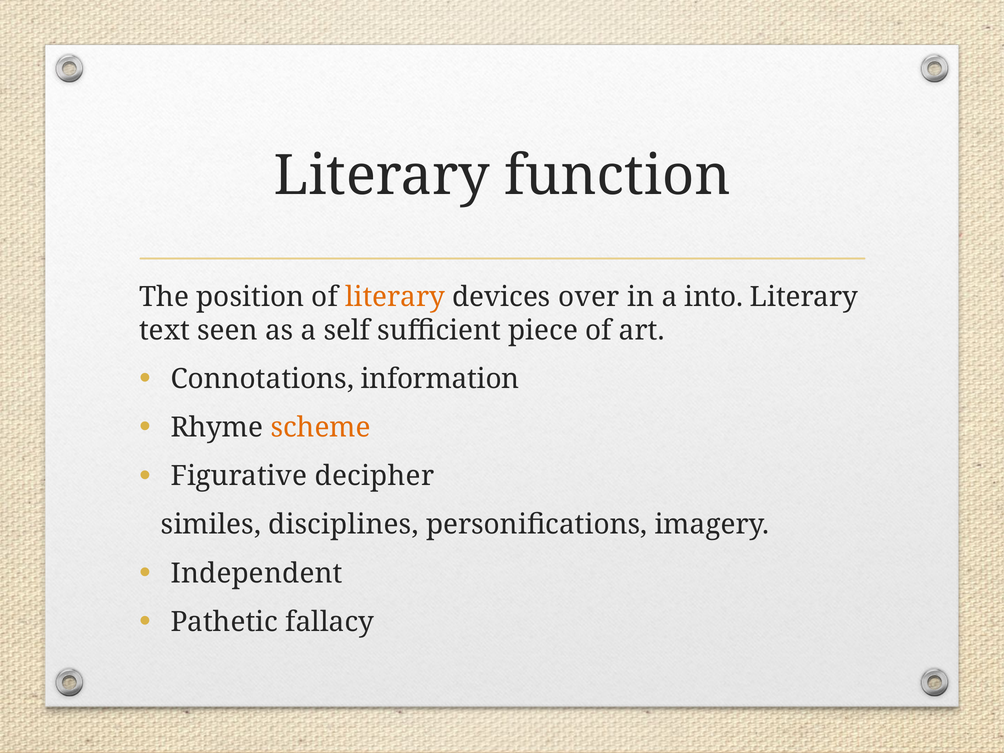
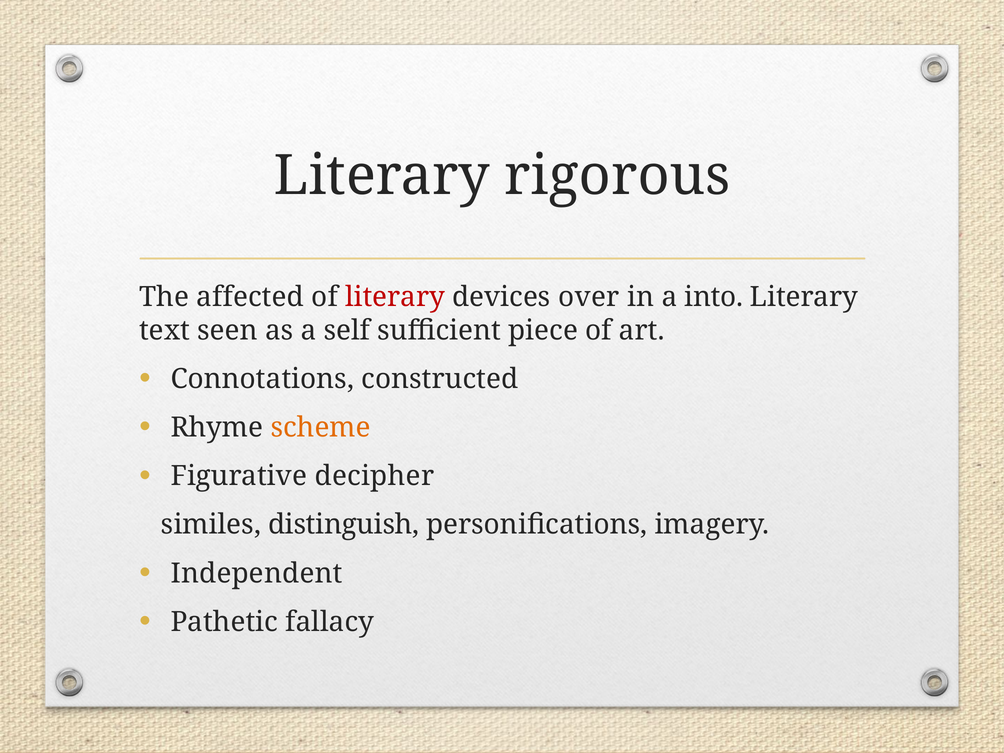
function: function -> rigorous (618, 176)
position: position -> affected (250, 297)
literary colour: orange -> red (395, 297)
information: information -> constructed (440, 379)
disciplines: disciplines -> distinguish (344, 525)
